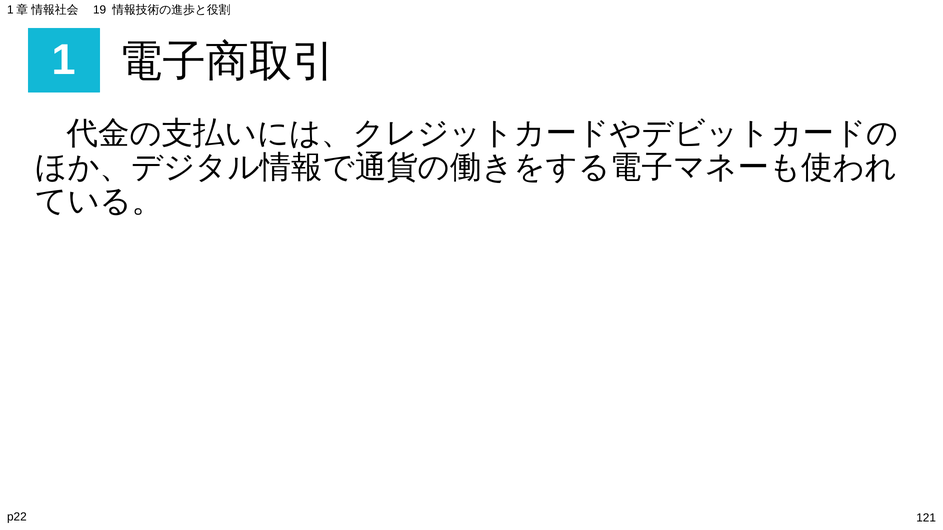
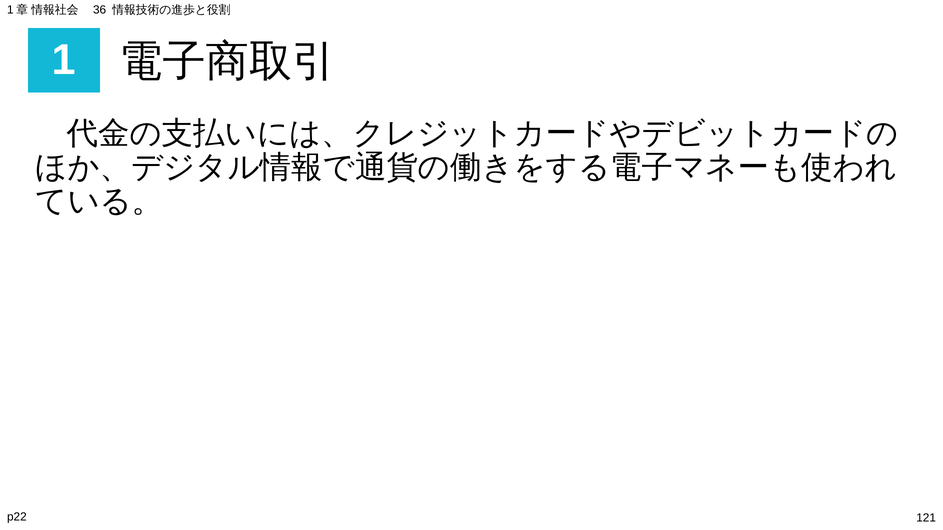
19: 19 -> 36 (100, 10)
